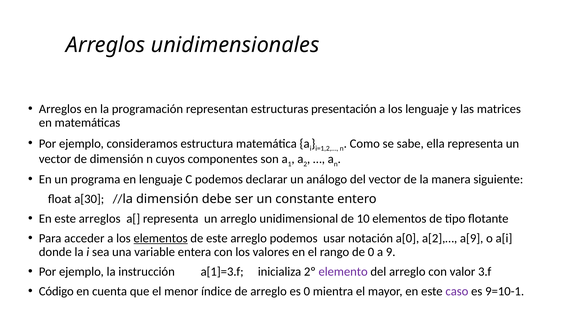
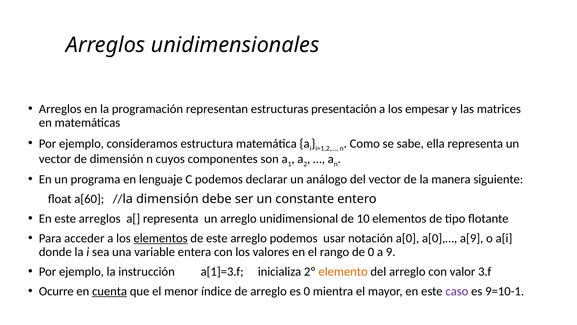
los lenguaje: lenguaje -> empesar (427, 109)
a[30: a[30 -> a[60 (89, 199)
a[2],…: a[2],… -> a[0],… (440, 238)
elemento colour: purple -> orange (343, 271)
Código: Código -> Ocurre (56, 291)
cuenta underline: none -> present (110, 291)
